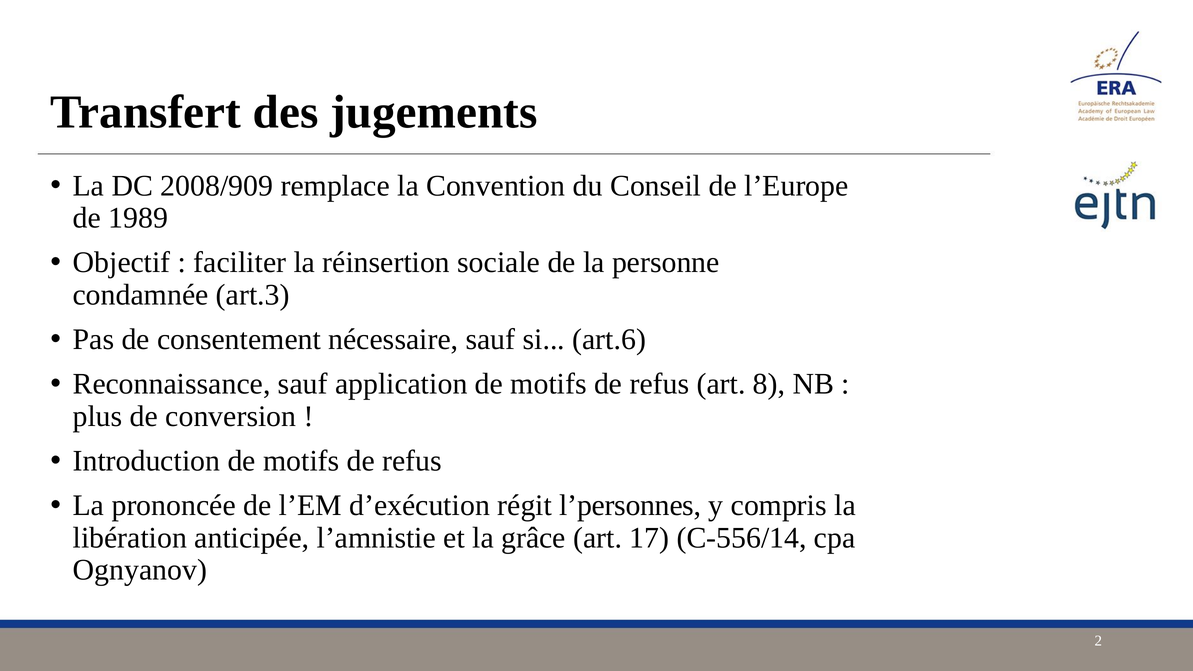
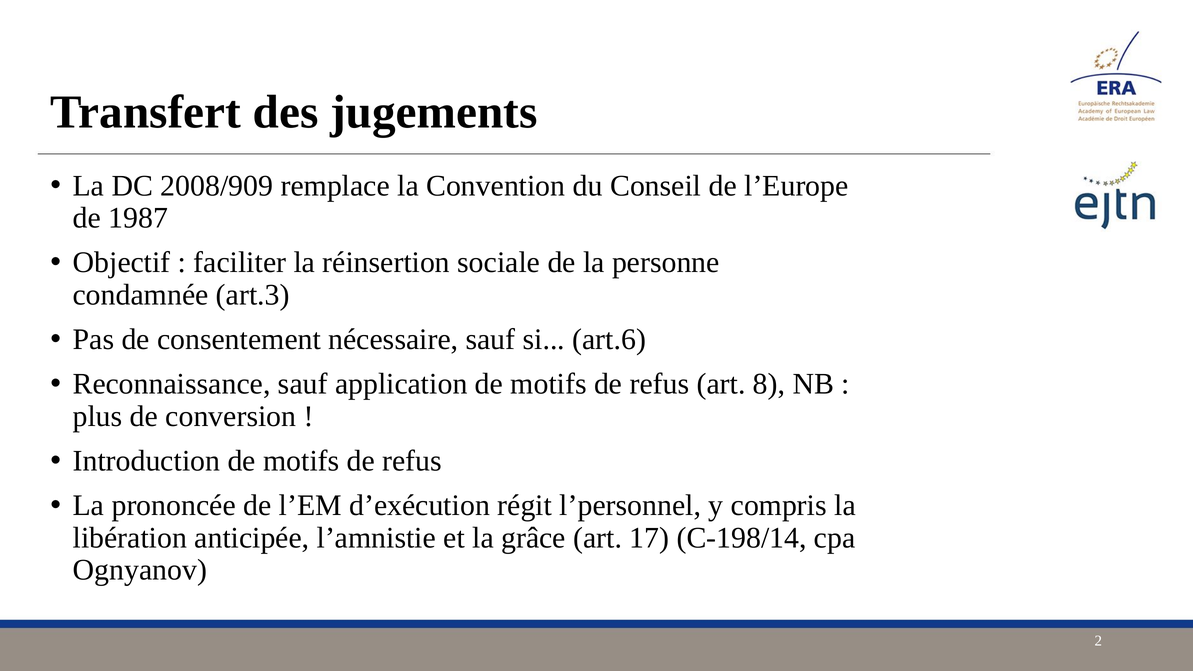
1989: 1989 -> 1987 (138, 218)
l’personnes: l’personnes -> l’personnel (630, 506)
C-556/14: C-556/14 -> C-198/14 (742, 538)
